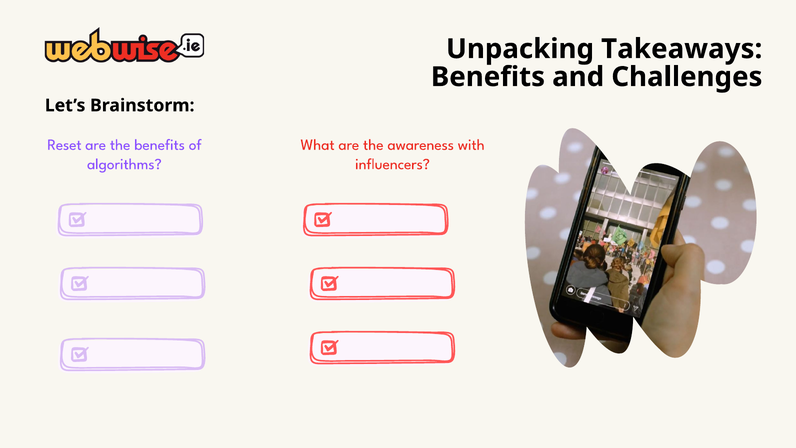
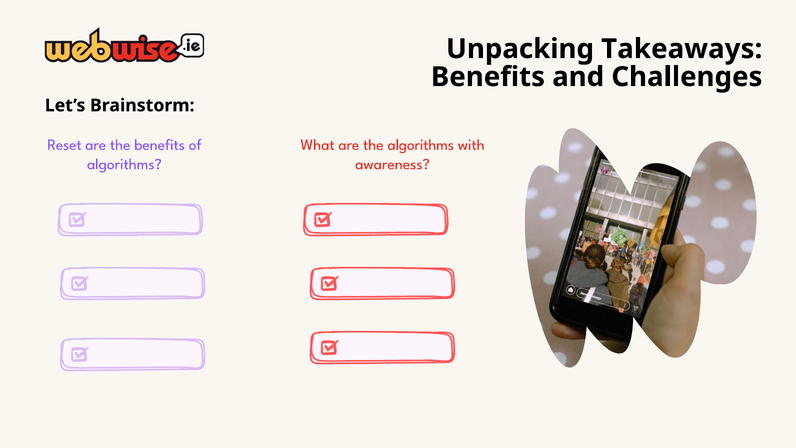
the awareness: awareness -> algorithms (421, 145)
influencers: influencers -> awareness (392, 164)
